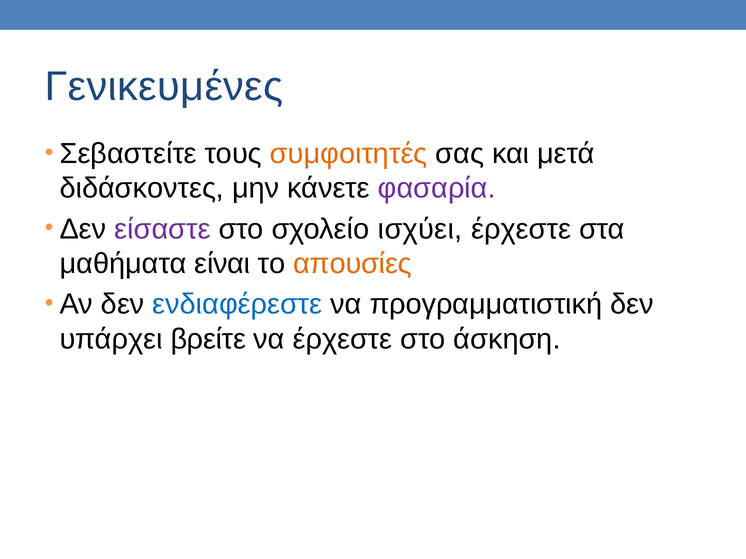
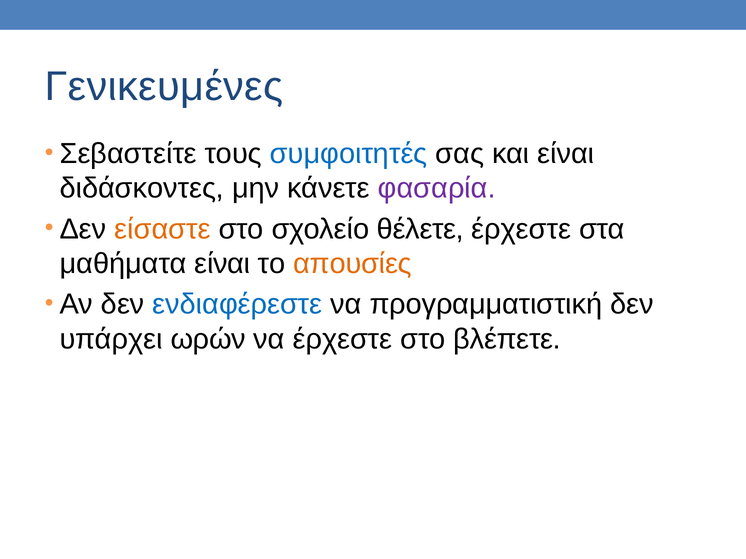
συμφοιτητές colour: orange -> blue (349, 154)
και μετά: μετά -> είναι (566, 154)
είσαστε colour: purple -> orange (162, 229)
ισχύει: ισχύει -> θέλετε (420, 229)
βρείτε: βρείτε -> ωρών (208, 340)
άσκηση: άσκηση -> βλέπετε (507, 340)
